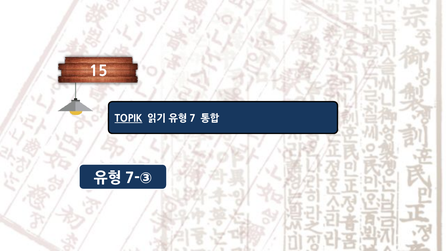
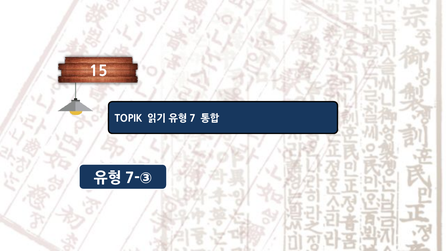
TOPIK underline: present -> none (128, 118)
